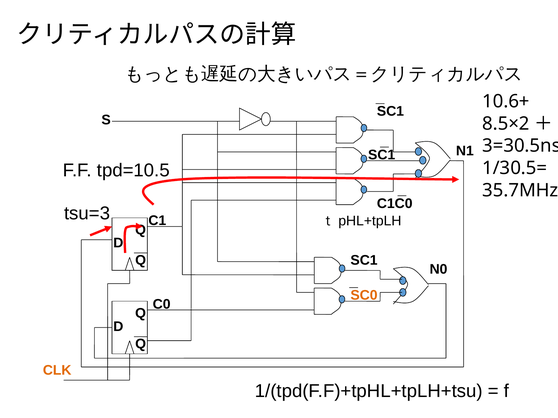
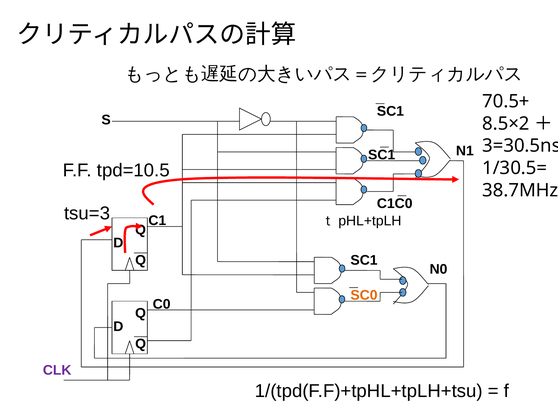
10.6+: 10.6+ -> 70.5+ (506, 101)
35.7MHz: 35.7MHz -> 38.7MHz (520, 191)
CLK colour: orange -> purple (57, 371)
